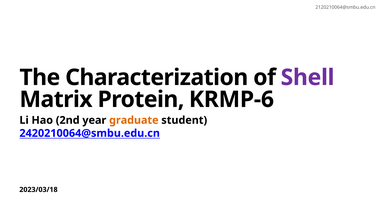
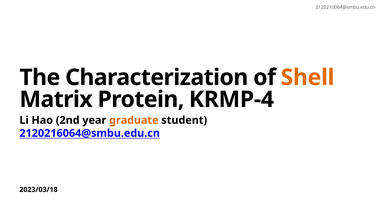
Shell colour: purple -> orange (308, 77)
KRMP-6: KRMP-6 -> KRMP-4 (231, 99)
2420210064@smbu.edu.cn: 2420210064@smbu.edu.cn -> 2120216064@smbu.edu.cn (90, 133)
